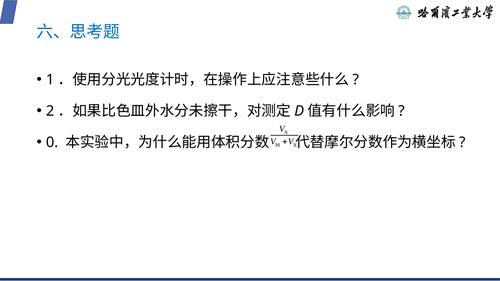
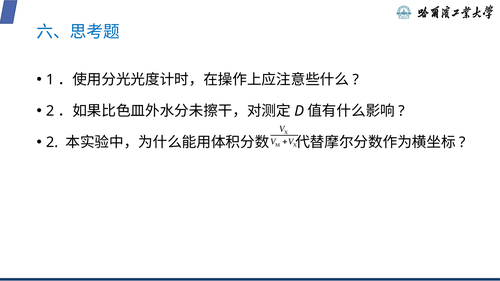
0: 0 -> 2 (52, 143)
